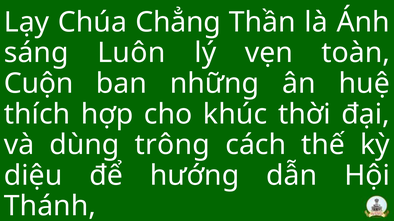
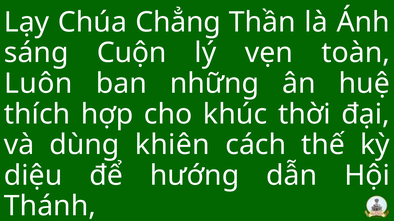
Luôn: Luôn -> Cuộn (132, 53)
Cuộn: Cuộn -> Luôn (38, 84)
trông: trông -> khiên (172, 145)
